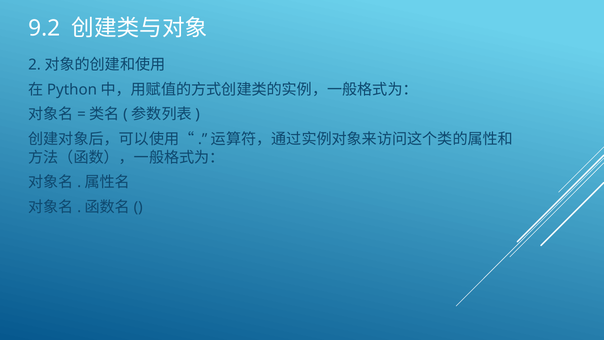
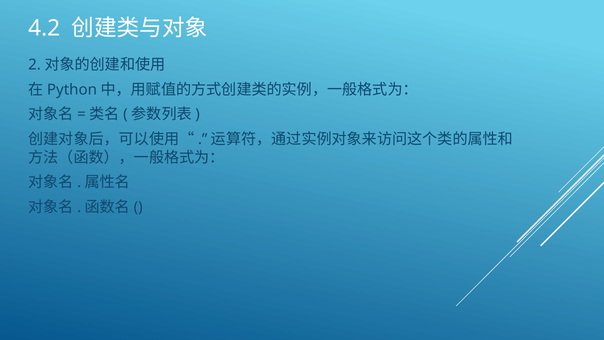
9.2: 9.2 -> 4.2 (44, 28)
